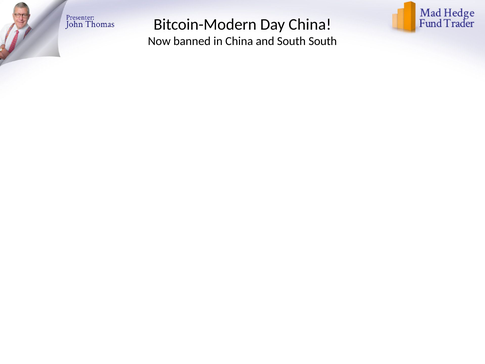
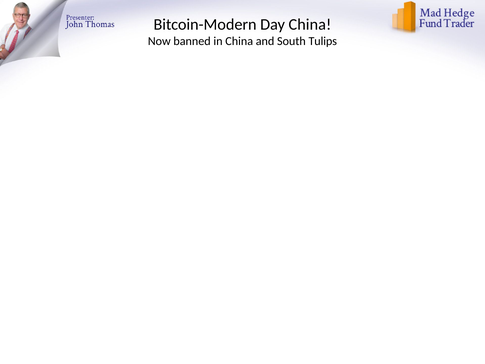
South South: South -> Tulips (323, 41)
